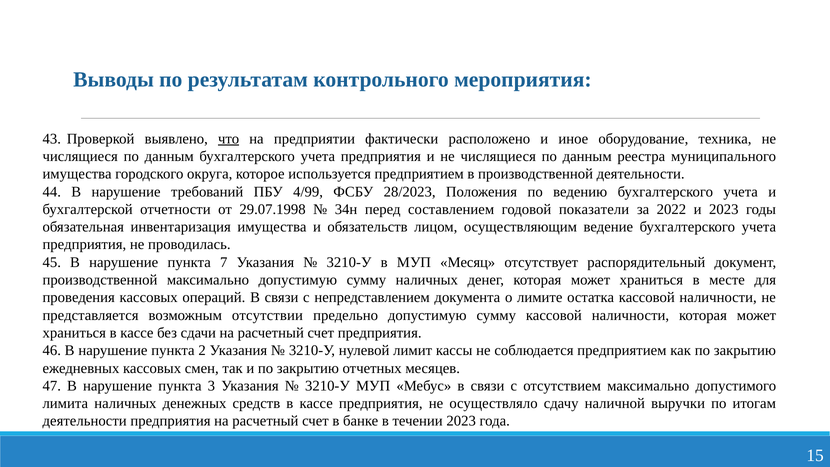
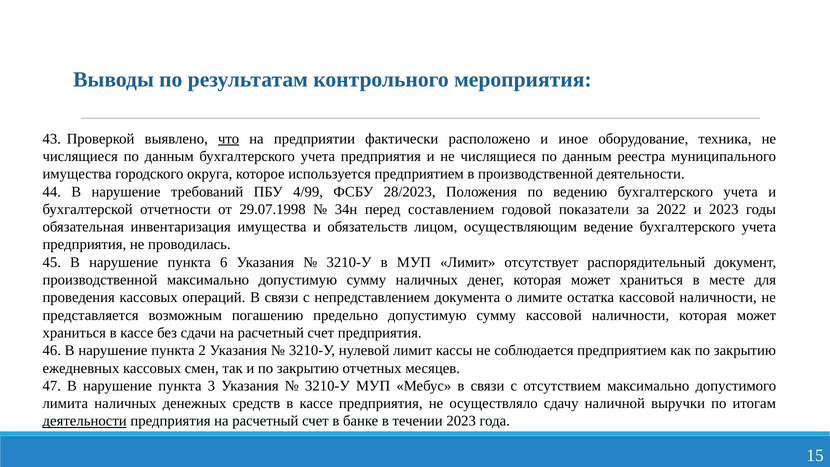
7: 7 -> 6 (224, 262)
МУП Месяц: Месяц -> Лимит (468, 262)
отсутствии: отсутствии -> погашению (268, 315)
деятельности underline: none -> present (85, 421)
